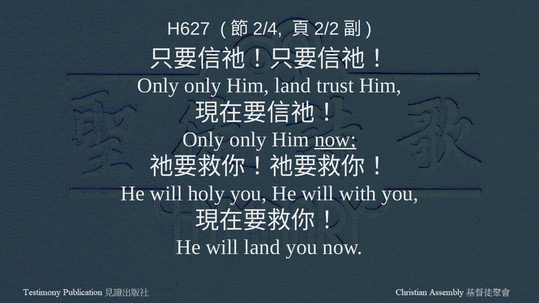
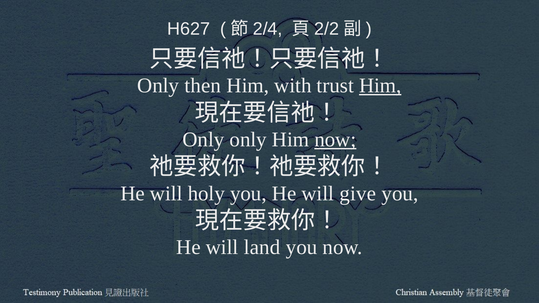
only: only -> then (203, 86)
Him land: land -> with (293, 86)
Him underline: none -> present (380, 86)
with: with -> give (358, 194)
